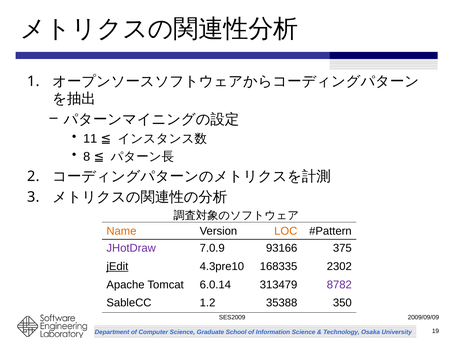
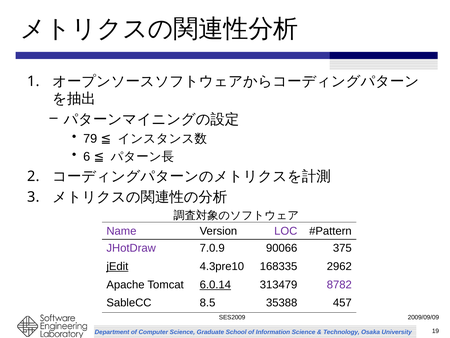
11: 11 -> 79 (90, 138)
8: 8 -> 6 (87, 156)
Name colour: orange -> purple (121, 231)
LOC colour: orange -> purple (286, 231)
93166: 93166 -> 90066 (282, 248)
2302: 2302 -> 2962 (339, 266)
6.0.14 underline: none -> present (215, 284)
1.2: 1.2 -> 8.5 (208, 302)
350: 350 -> 457 (342, 302)
